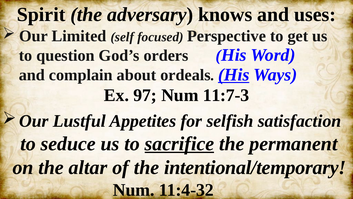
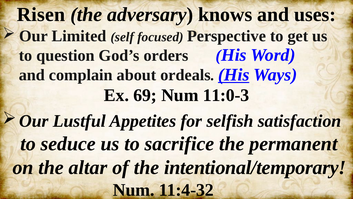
Spirit: Spirit -> Risen (41, 15)
97: 97 -> 69 (145, 95)
11:7-3: 11:7-3 -> 11:0-3 (226, 95)
sacrifice underline: present -> none (179, 143)
